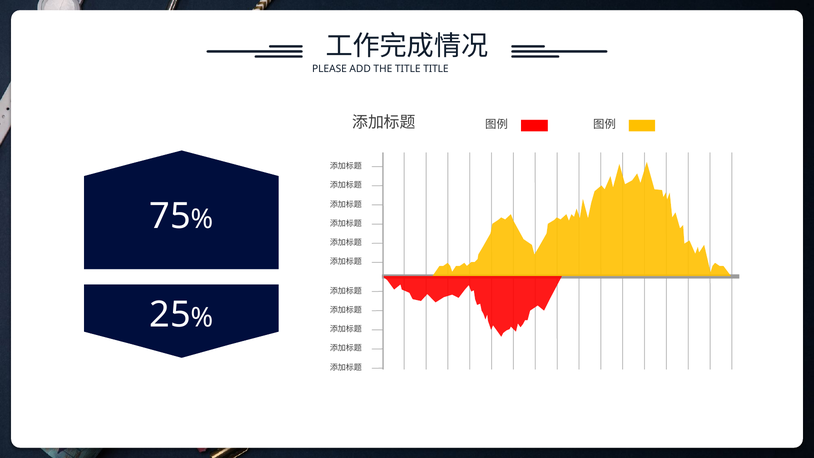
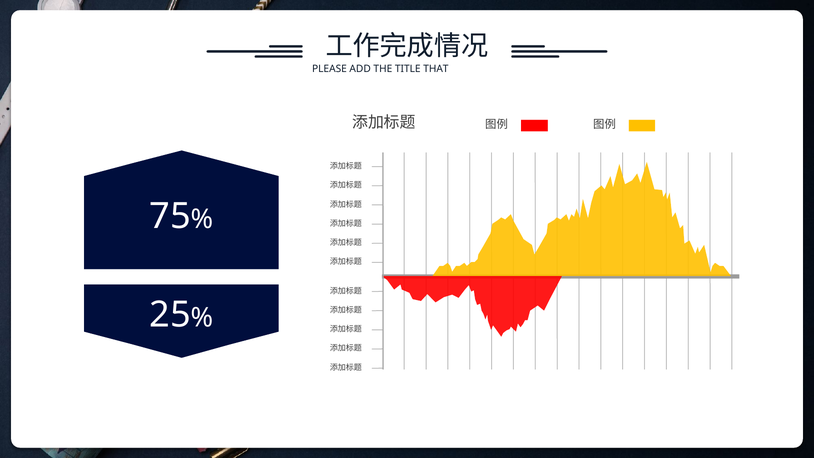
TITLE TITLE: TITLE -> THAT (436, 69)
